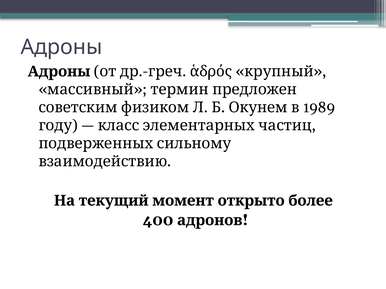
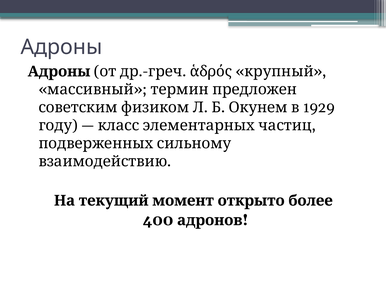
1989: 1989 -> 1929 (319, 108)
